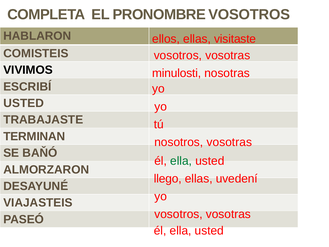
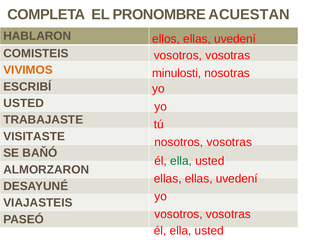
PRONOMBRE VOSOTROS: VOSOTROS -> ACUESTAN (249, 15)
ellos ellas visitaste: visitaste -> uvedení (235, 39)
VIVIMOS colour: black -> orange (28, 70)
TERMINAN: TERMINAN -> VISITASTE (34, 136)
llego: llego -> ellas (168, 179)
